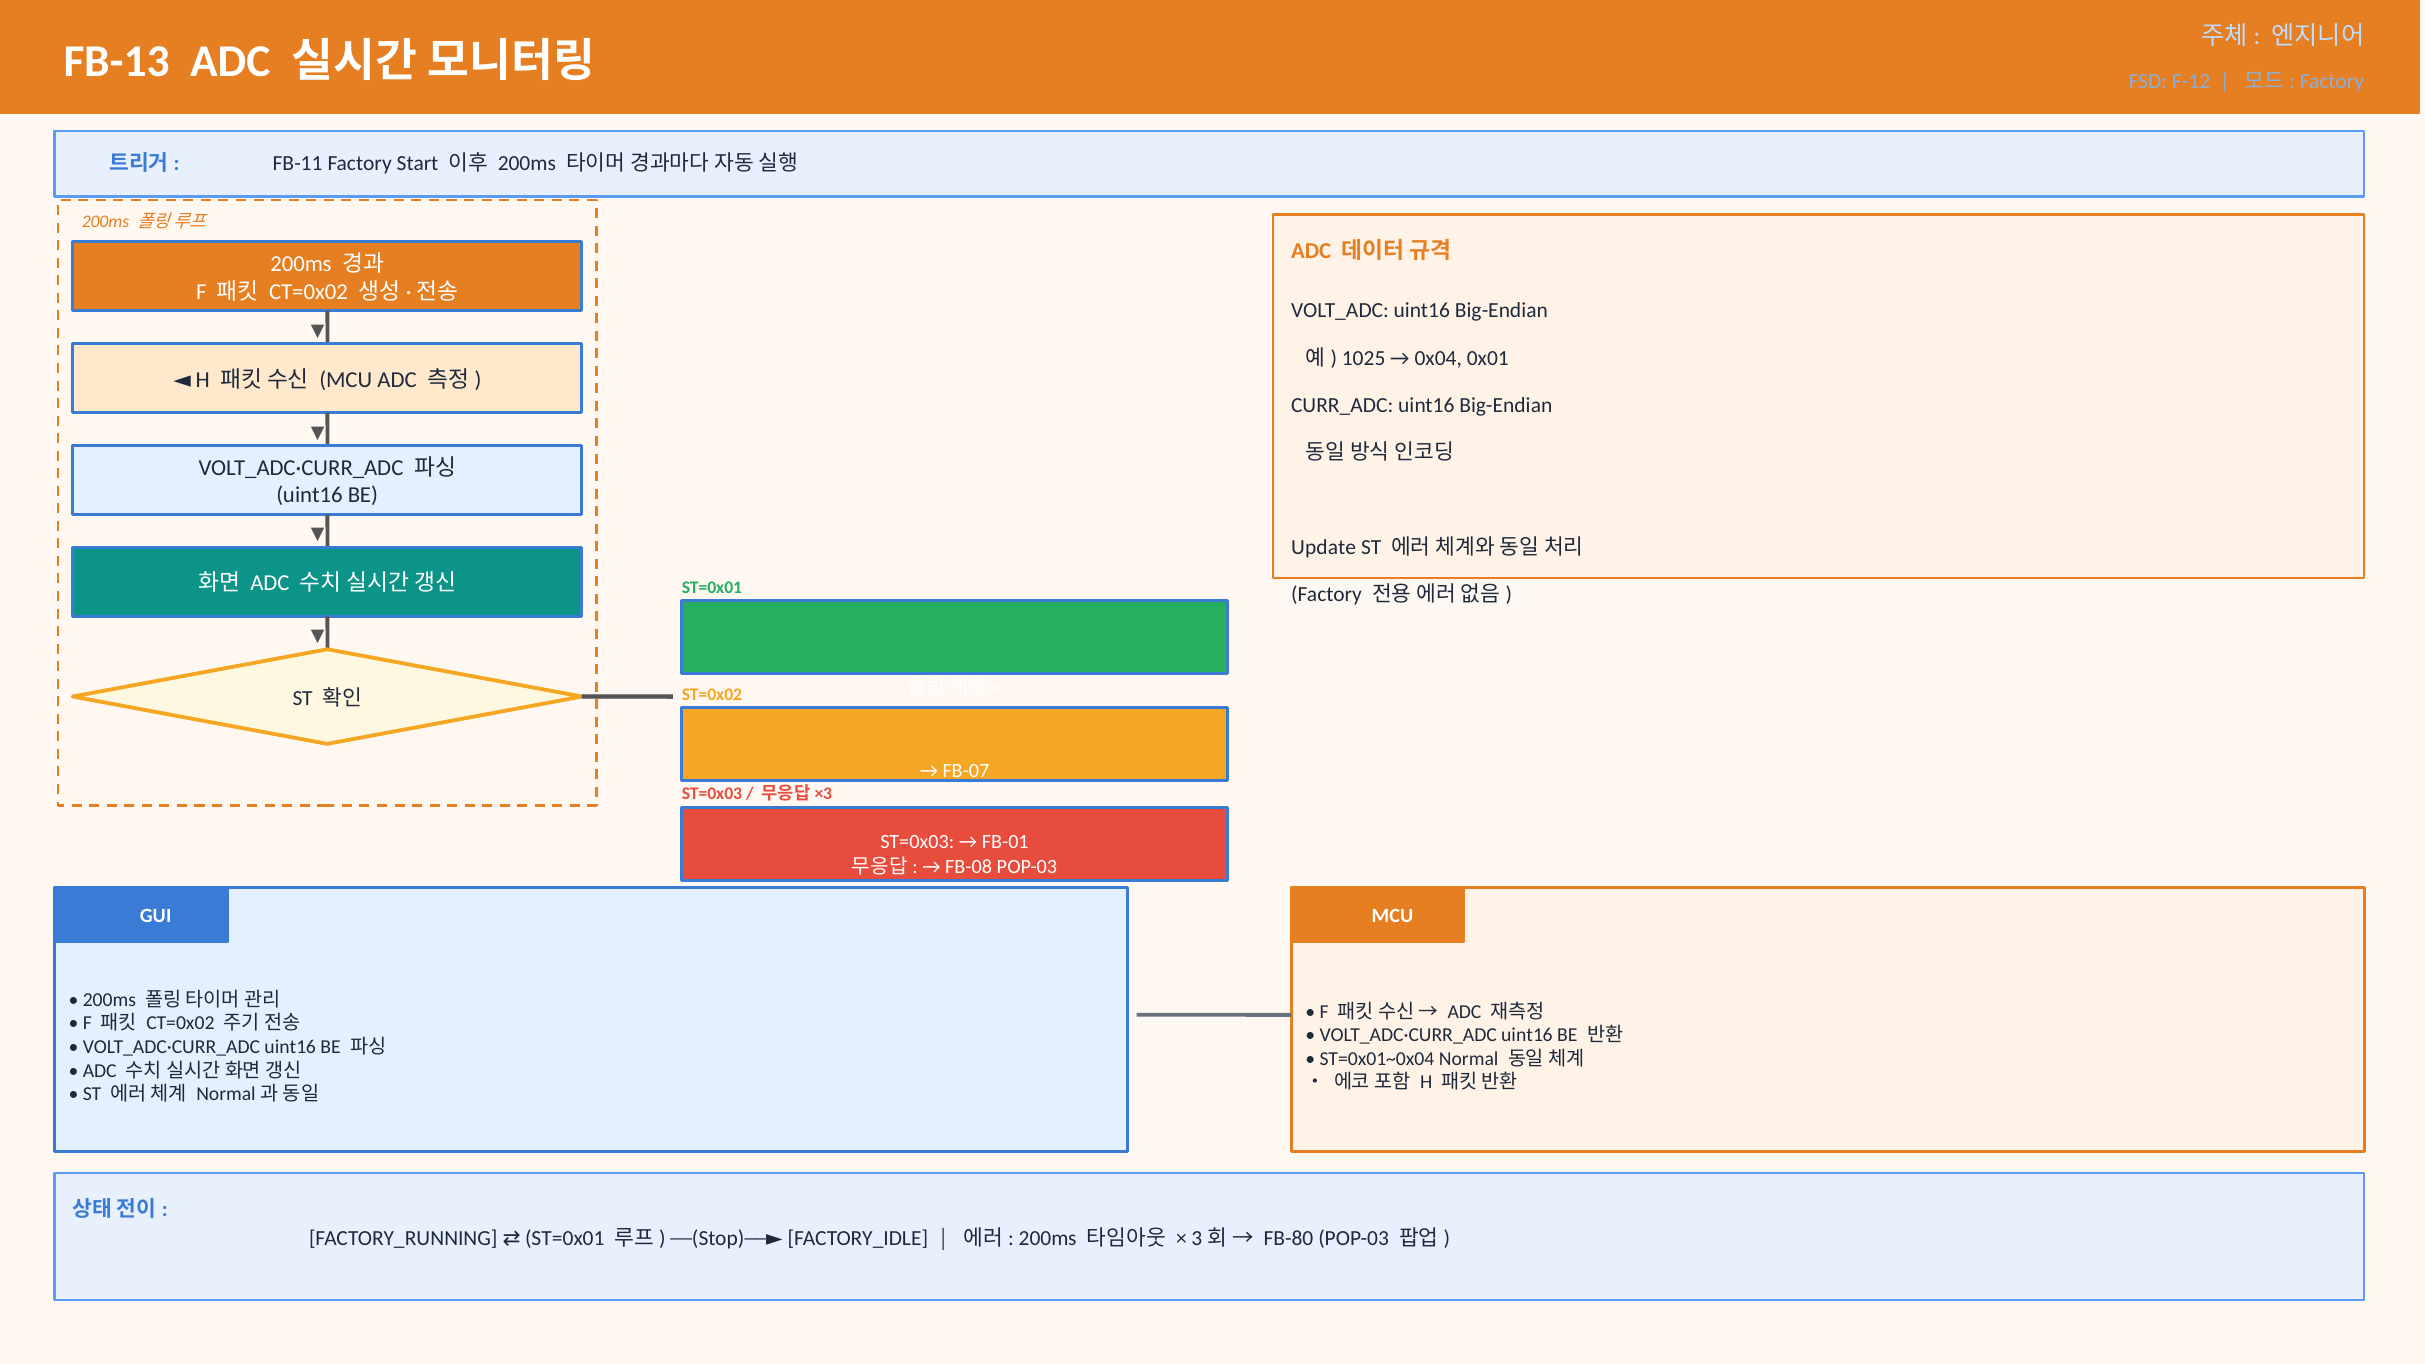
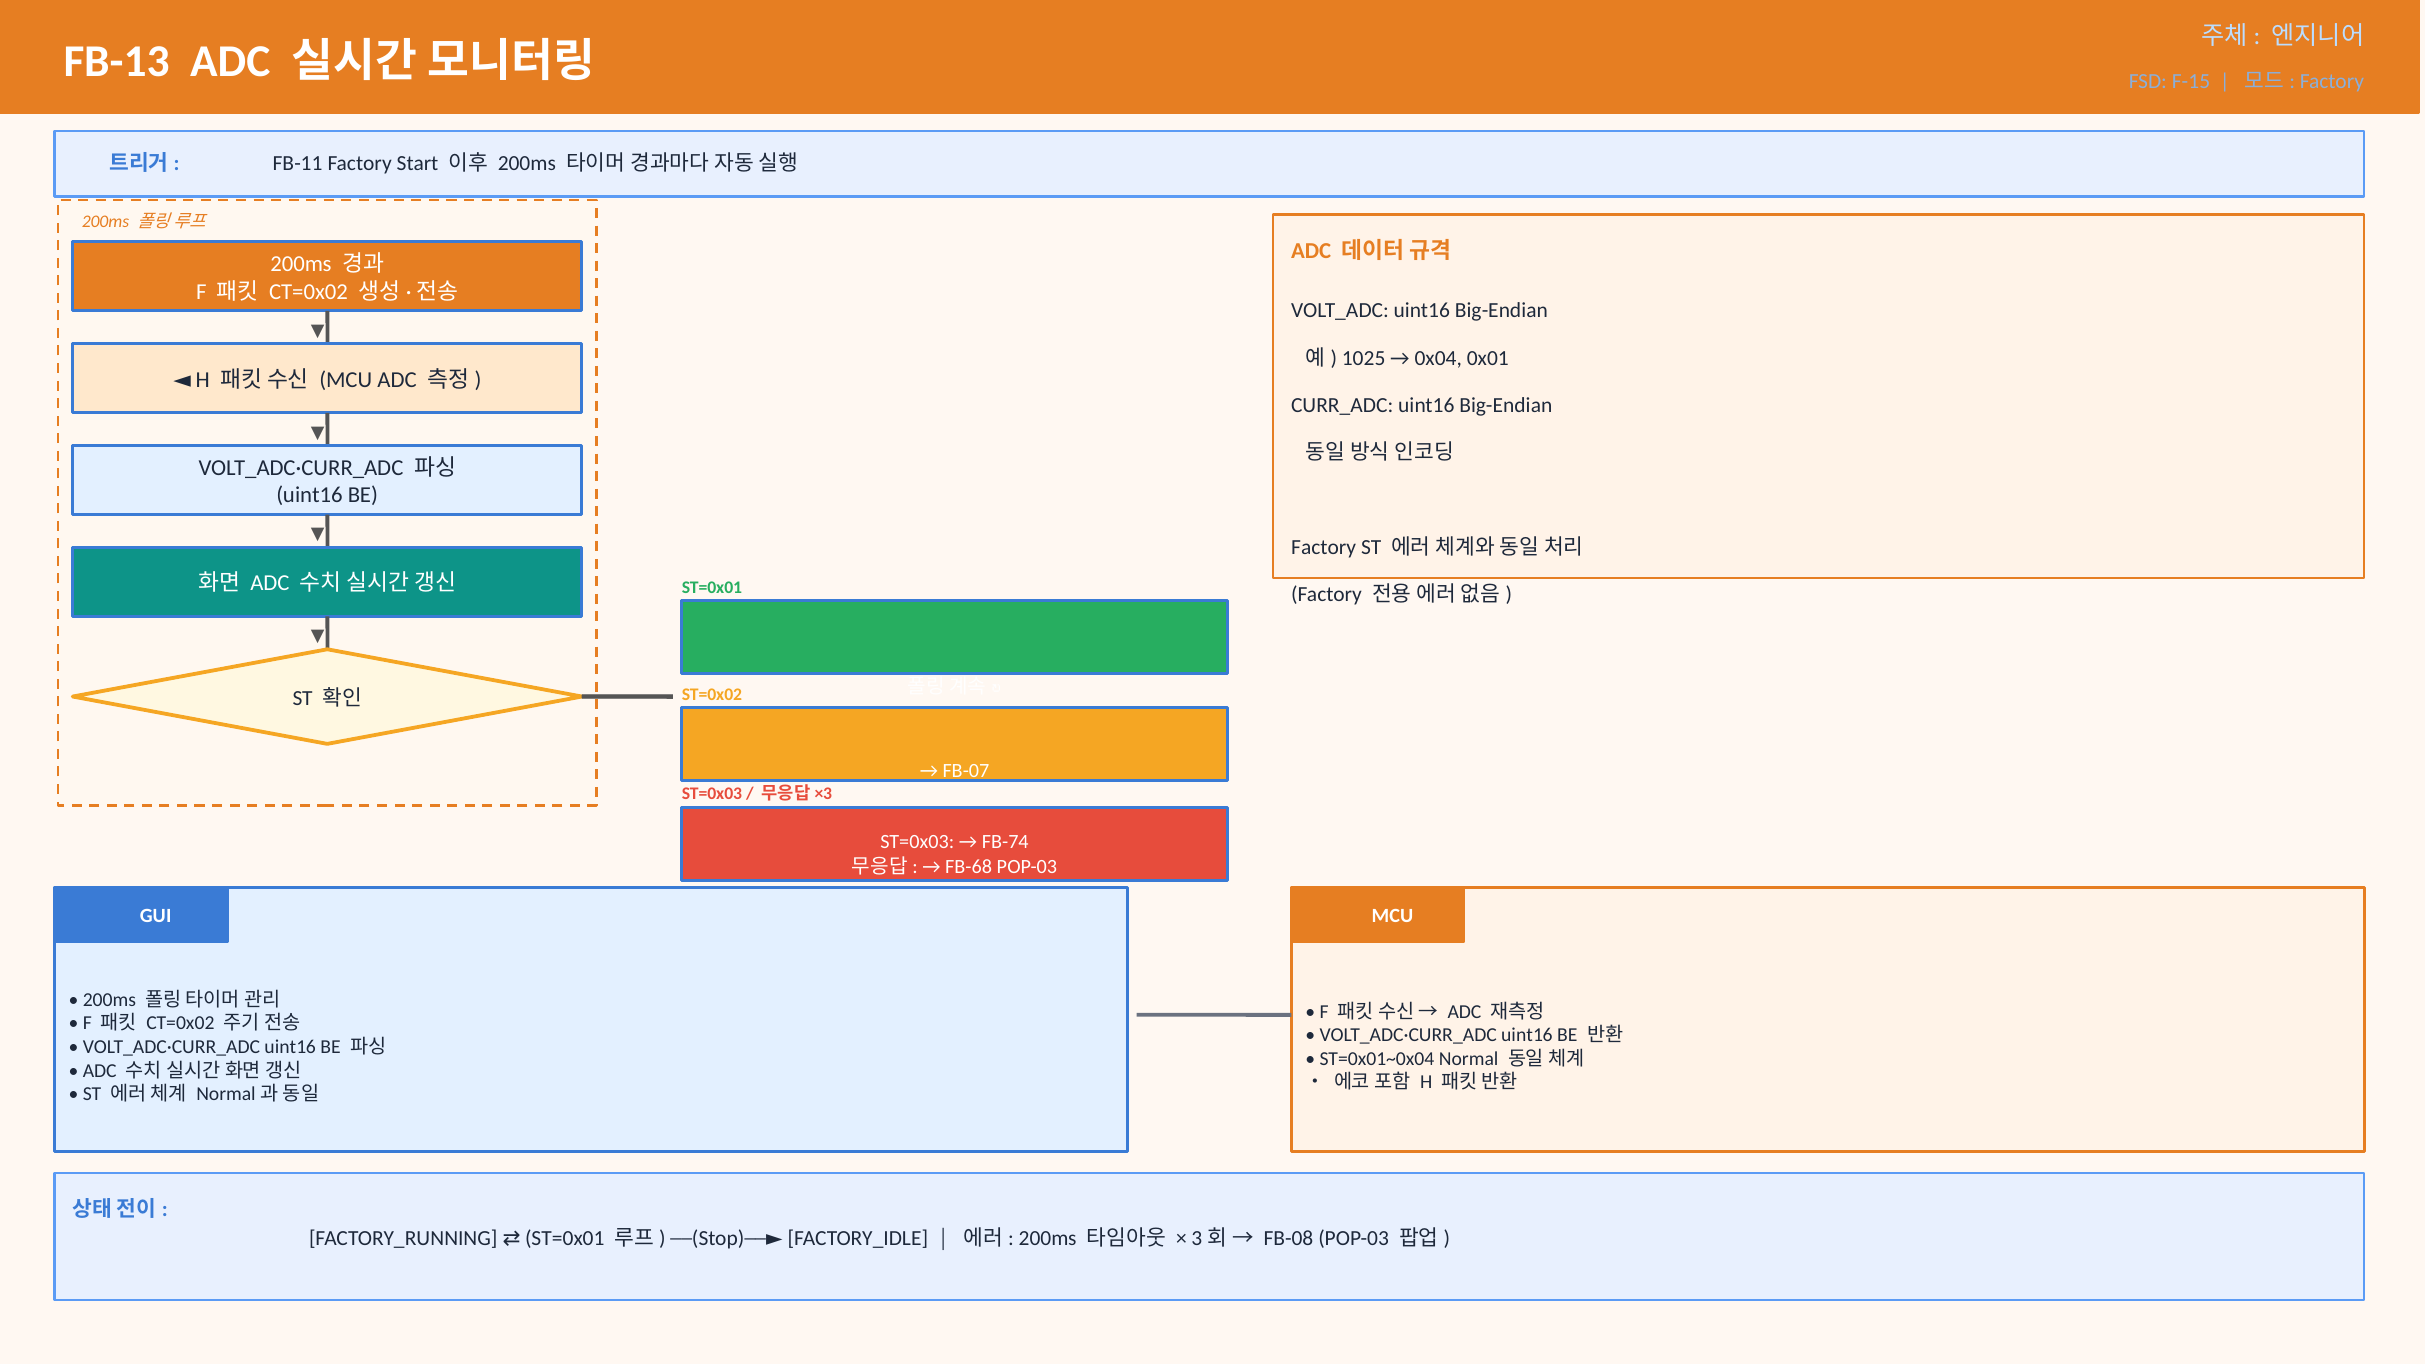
F-12: F-12 -> F-15 (2191, 81)
Update: Update -> Factory (1324, 547)
FB-01: FB-01 -> FB-74 (1005, 842)
FB-08: FB-08 -> FB-68 (969, 866)
FB-80: FB-80 -> FB-08 (1288, 1238)
